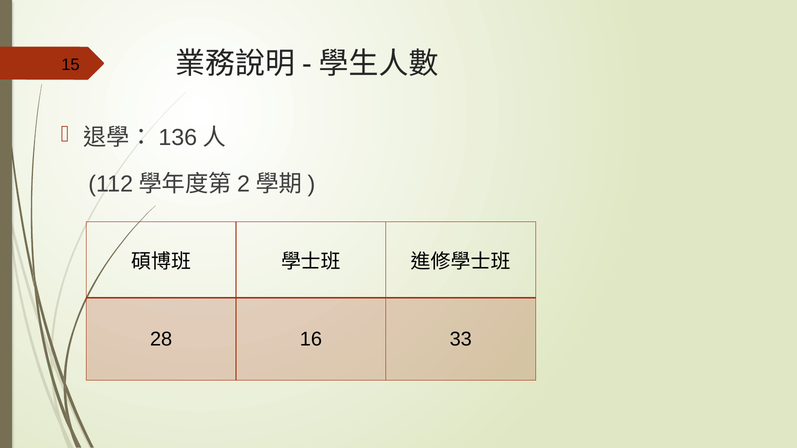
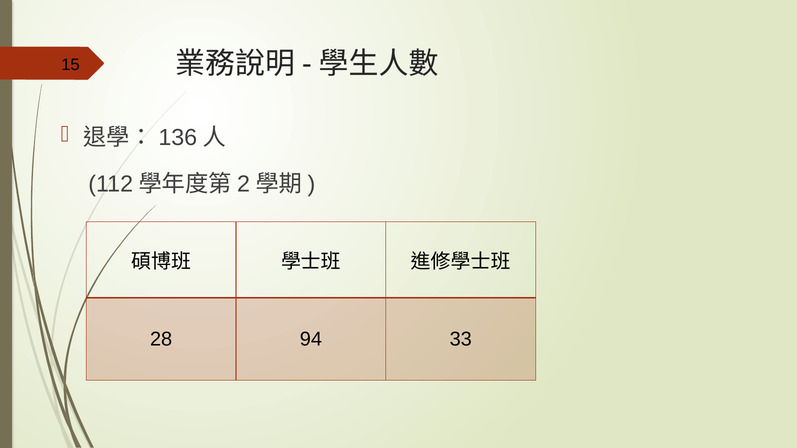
16: 16 -> 94 (311, 339)
